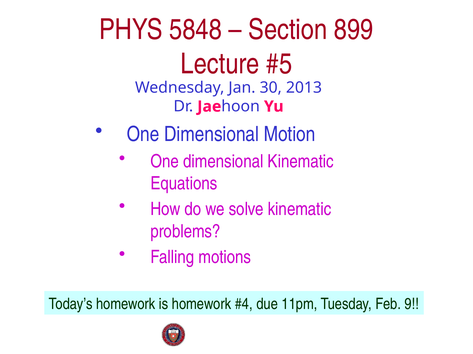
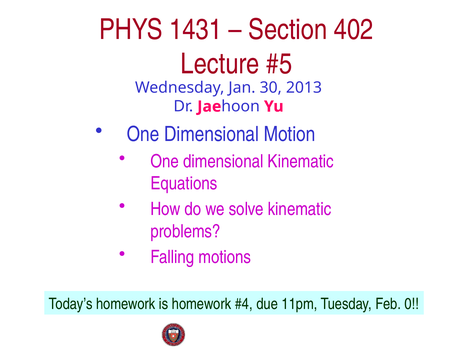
5848: 5848 -> 1431 (196, 30)
899: 899 -> 402 (354, 30)
9: 9 -> 0 (412, 305)
